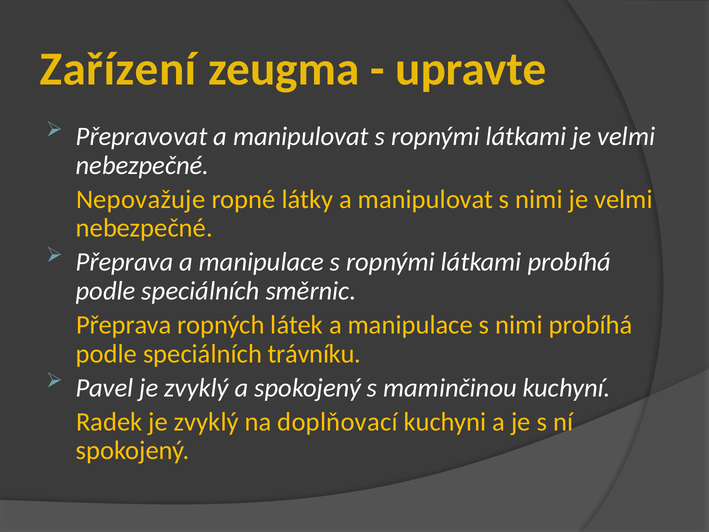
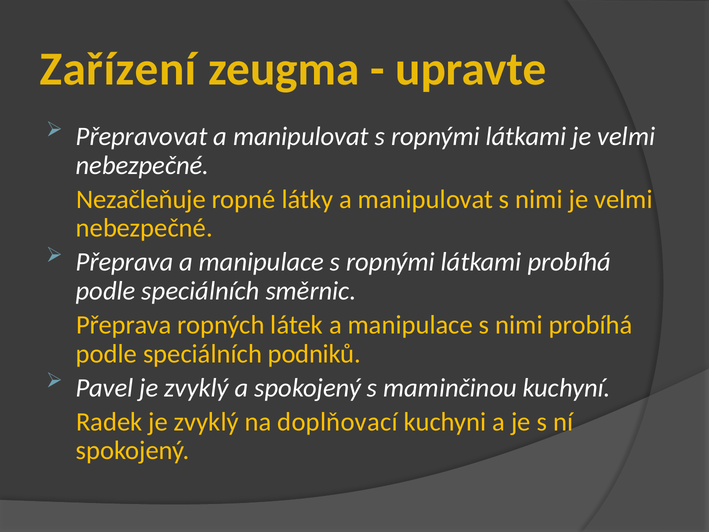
Nepovažuje: Nepovažuje -> Nezačleňuje (141, 199)
trávníku: trávníku -> podniků (314, 354)
